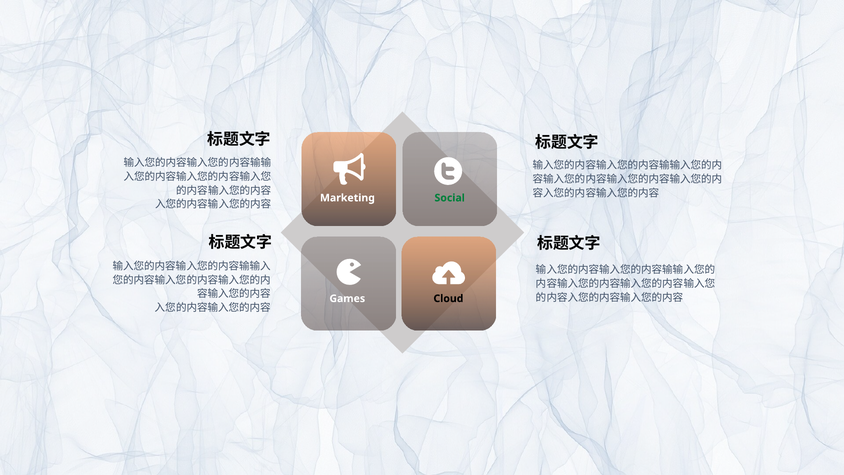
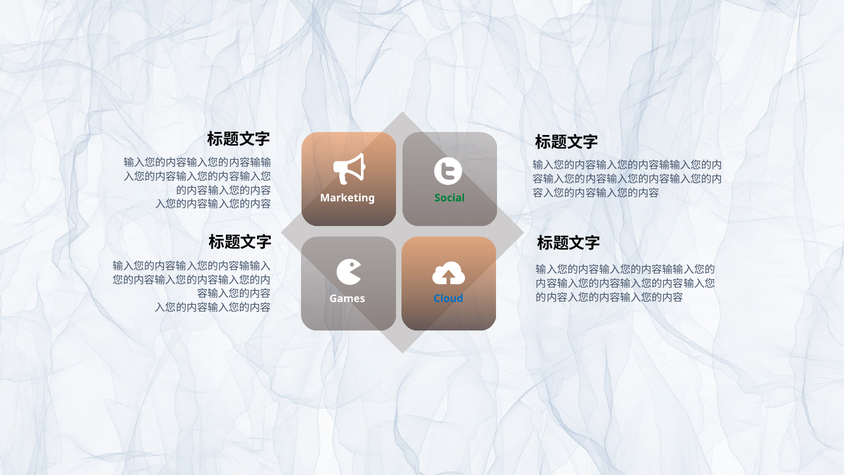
Cloud colour: black -> blue (448, 298)
